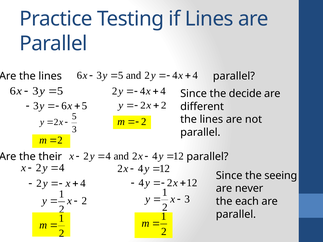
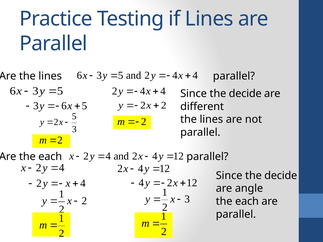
their: their -> each (50, 157)
seeing: seeing -> decide (281, 176)
never: never -> angle (249, 189)
